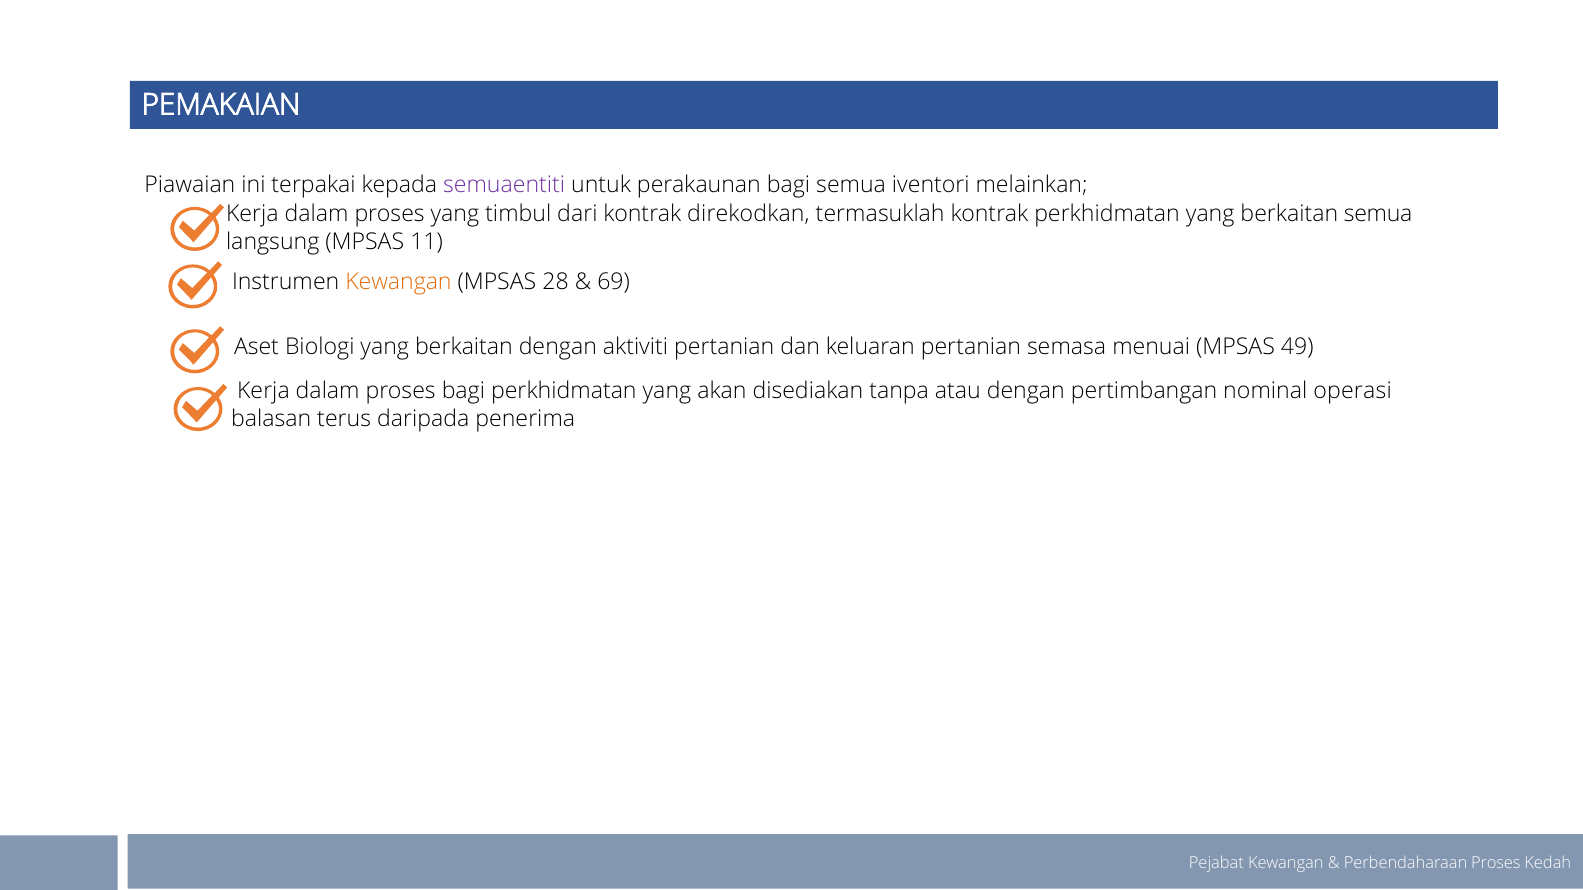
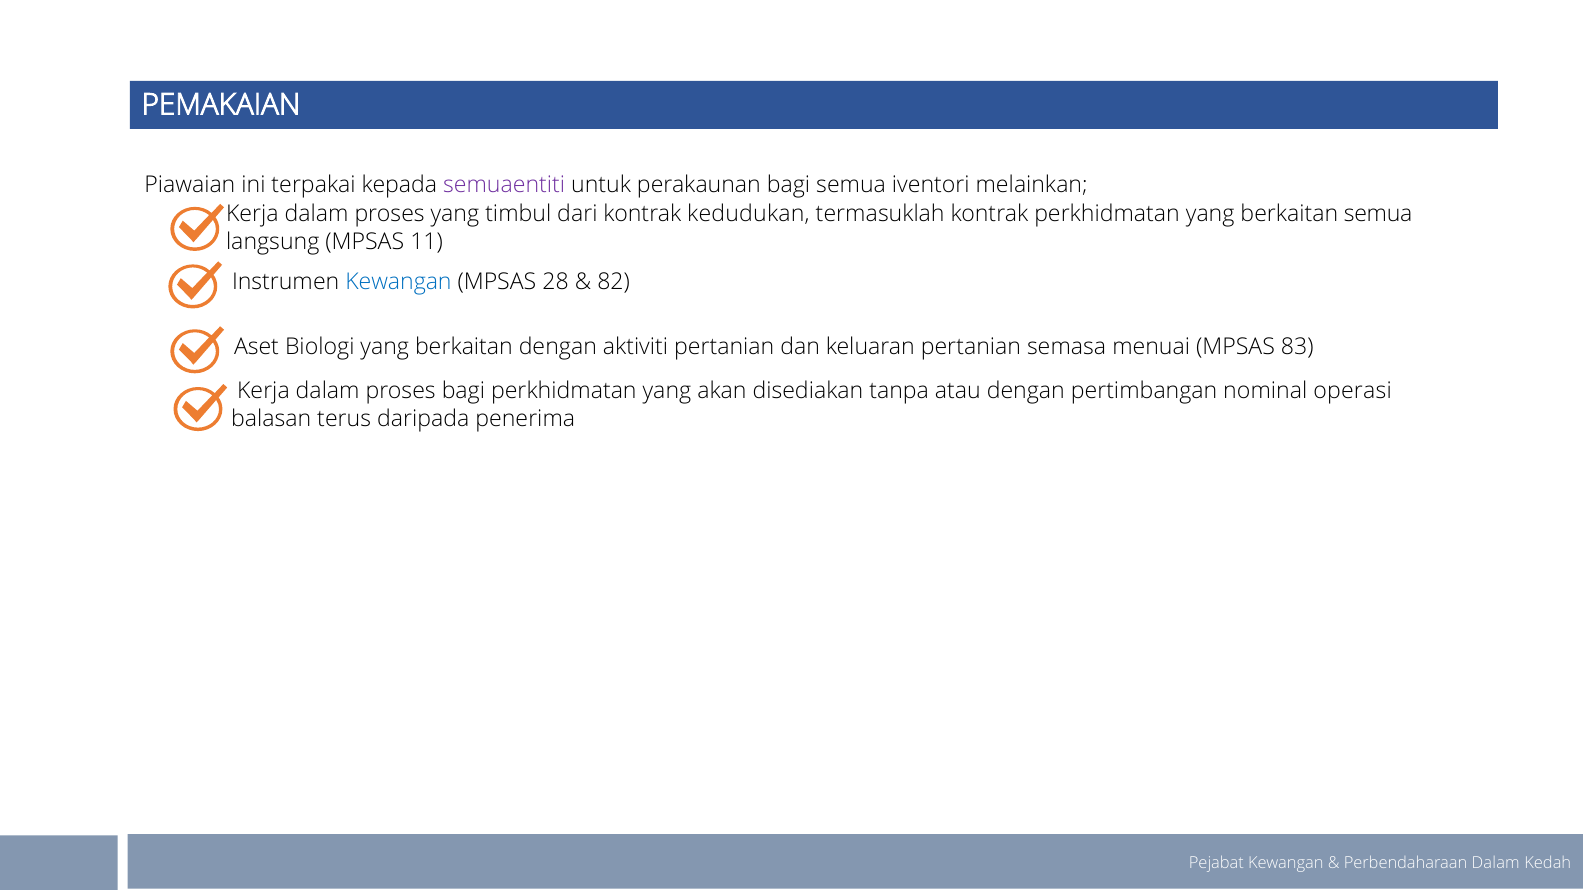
direkodkan: direkodkan -> kedudukan (748, 214)
Kewangan colour: orange -> blue (398, 282)
69: 69 -> 82 (614, 282)
49: 49 -> 83 (1297, 347)
Perbendaharaan Proses: Proses -> Dalam (1496, 863)
